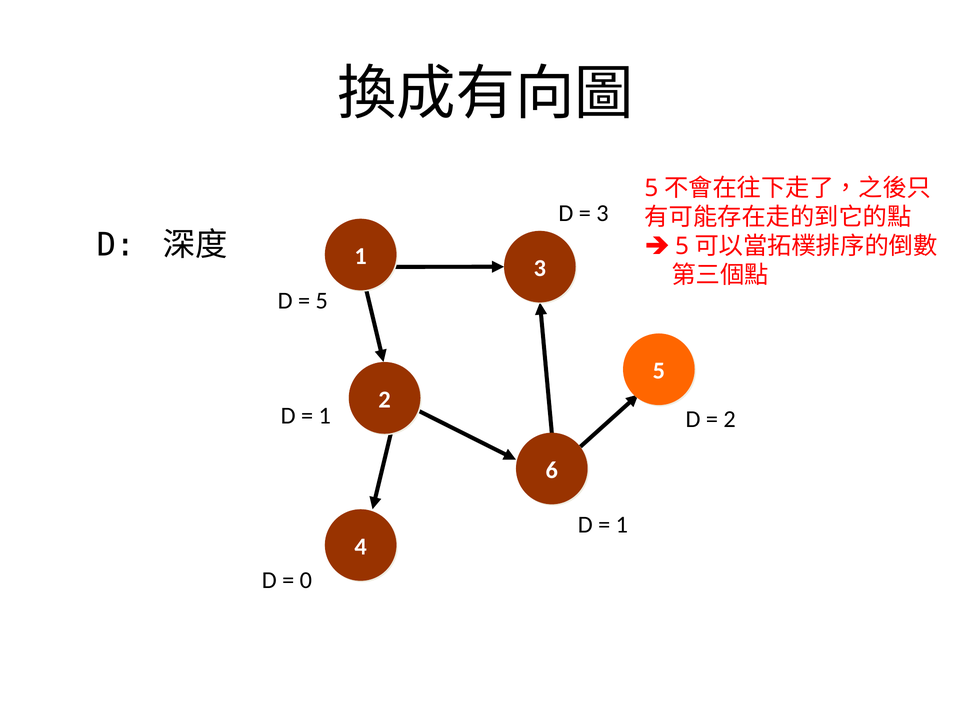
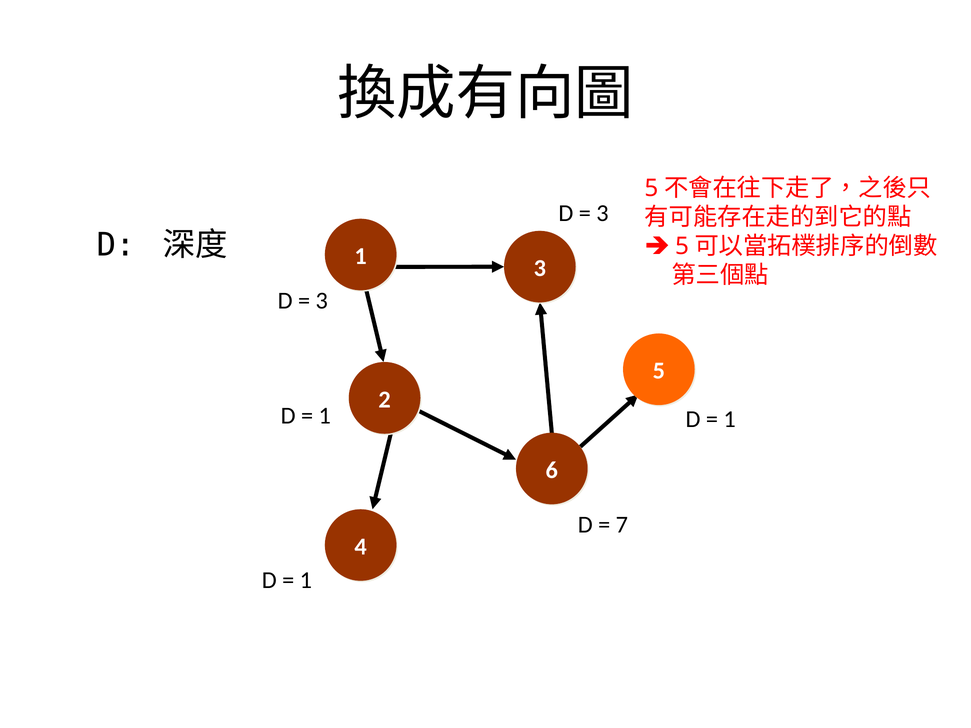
5: 5 -> 3 (322, 301)
2: 2 -> 1 (730, 419)
1: 1 -> 7 (622, 525)
0: 0 -> 1 (306, 580)
